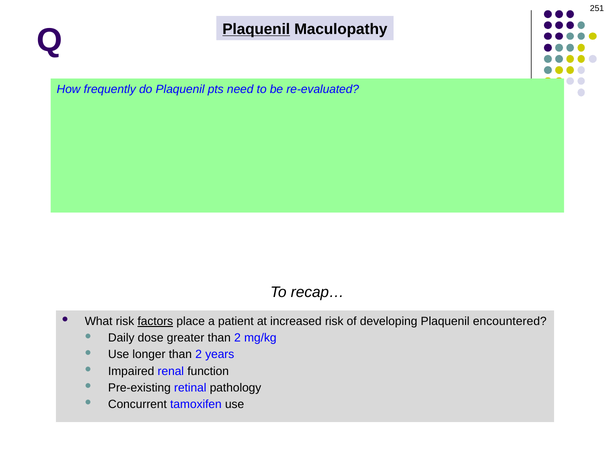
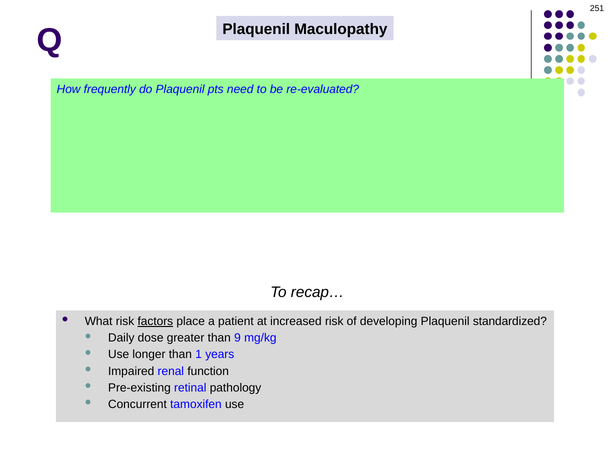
Plaquenil underline: present -> none (256, 29)
encountered: encountered -> standardized (510, 322)
greater than 2: 2 -> 9 (238, 338)
longer than 2: 2 -> 1 (199, 355)
